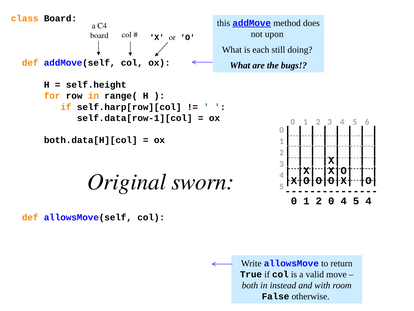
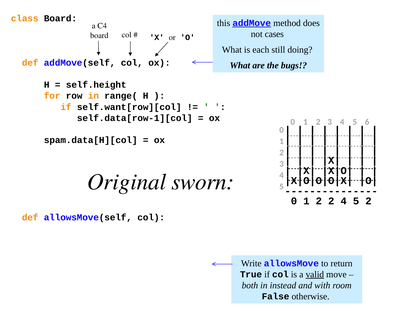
upon: upon -> cases (274, 34)
self.harp[row][col: self.harp[row][col -> self.want[row][col (129, 107)
both.data[H][col: both.data[H][col -> spam.data[H][col (91, 140)
2 0: 0 -> 2 (331, 201)
5 4: 4 -> 2 (368, 201)
valid underline: none -> present (315, 274)
